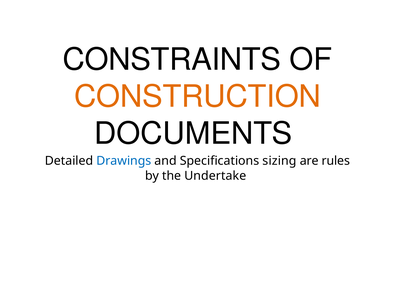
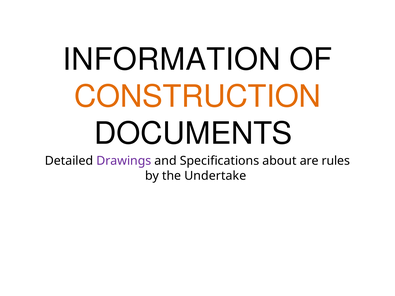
CONSTRAINTS: CONSTRAINTS -> INFORMATION (172, 60)
Drawings colour: blue -> purple (124, 161)
sizing: sizing -> about (280, 161)
